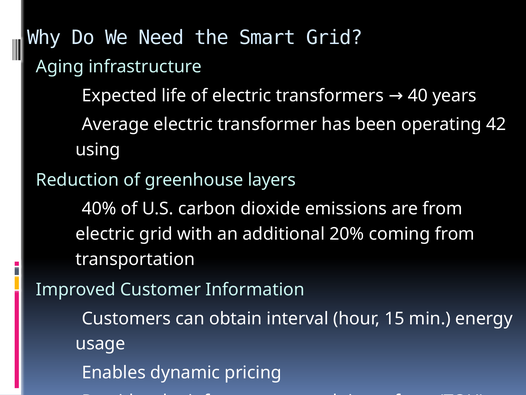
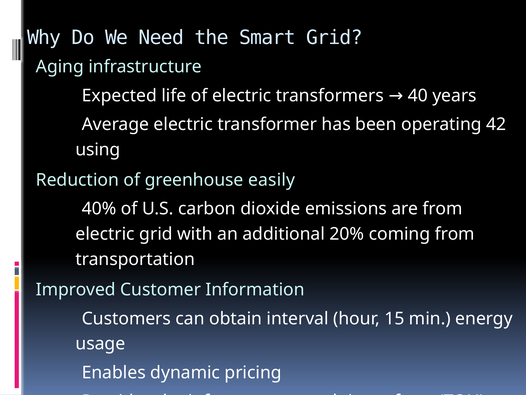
layers: layers -> easily (272, 180)
